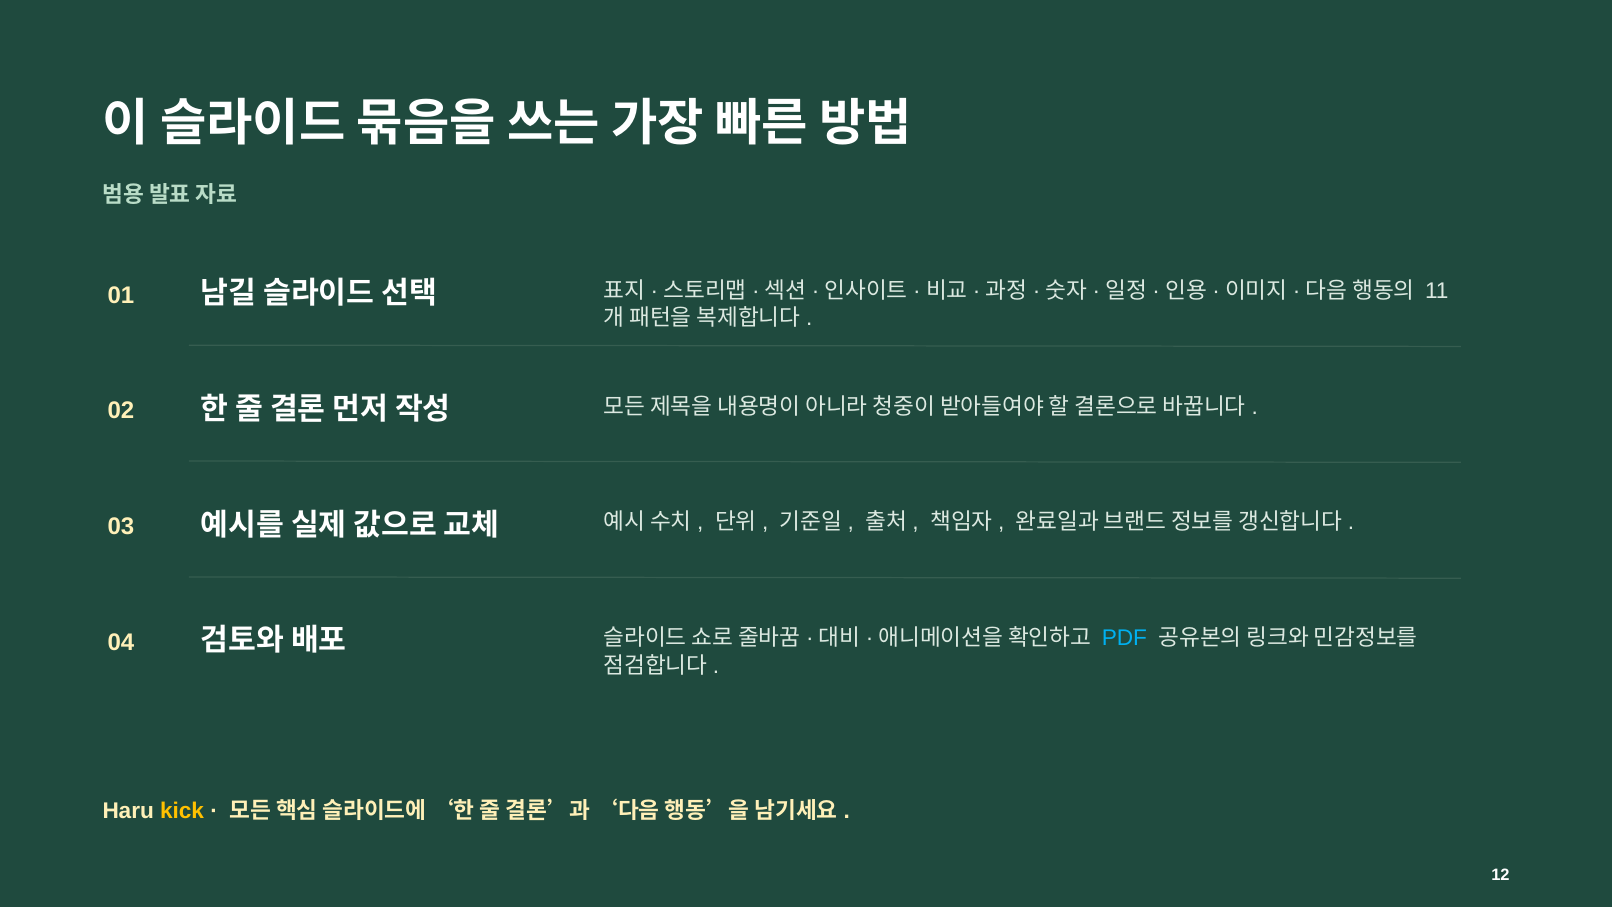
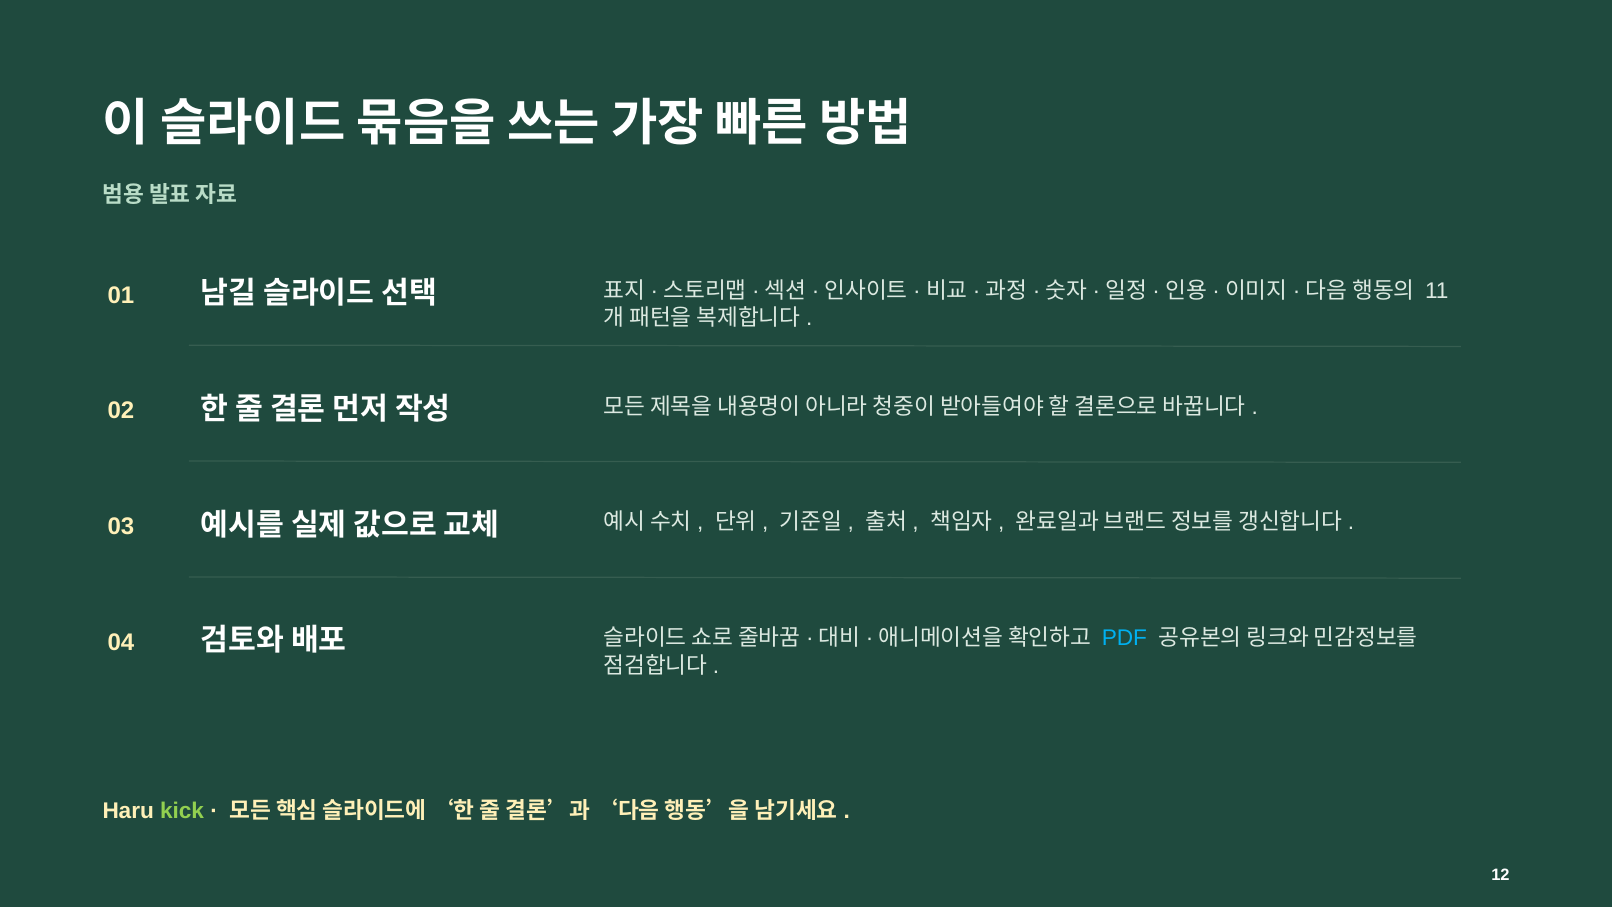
kick colour: yellow -> light green (182, 811)
